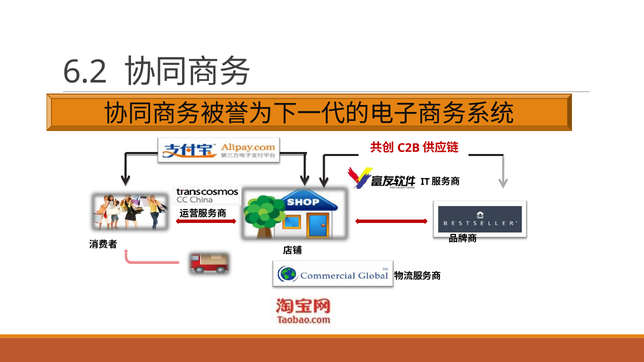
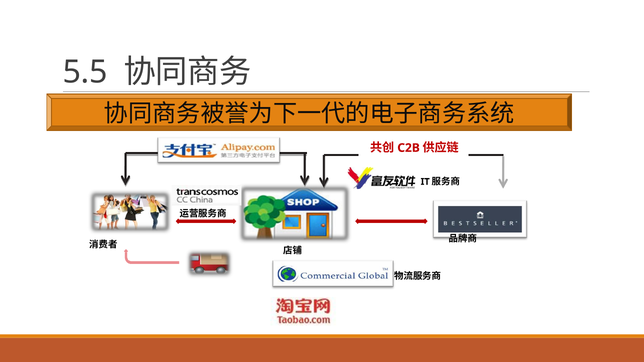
6.2: 6.2 -> 5.5 (85, 72)
